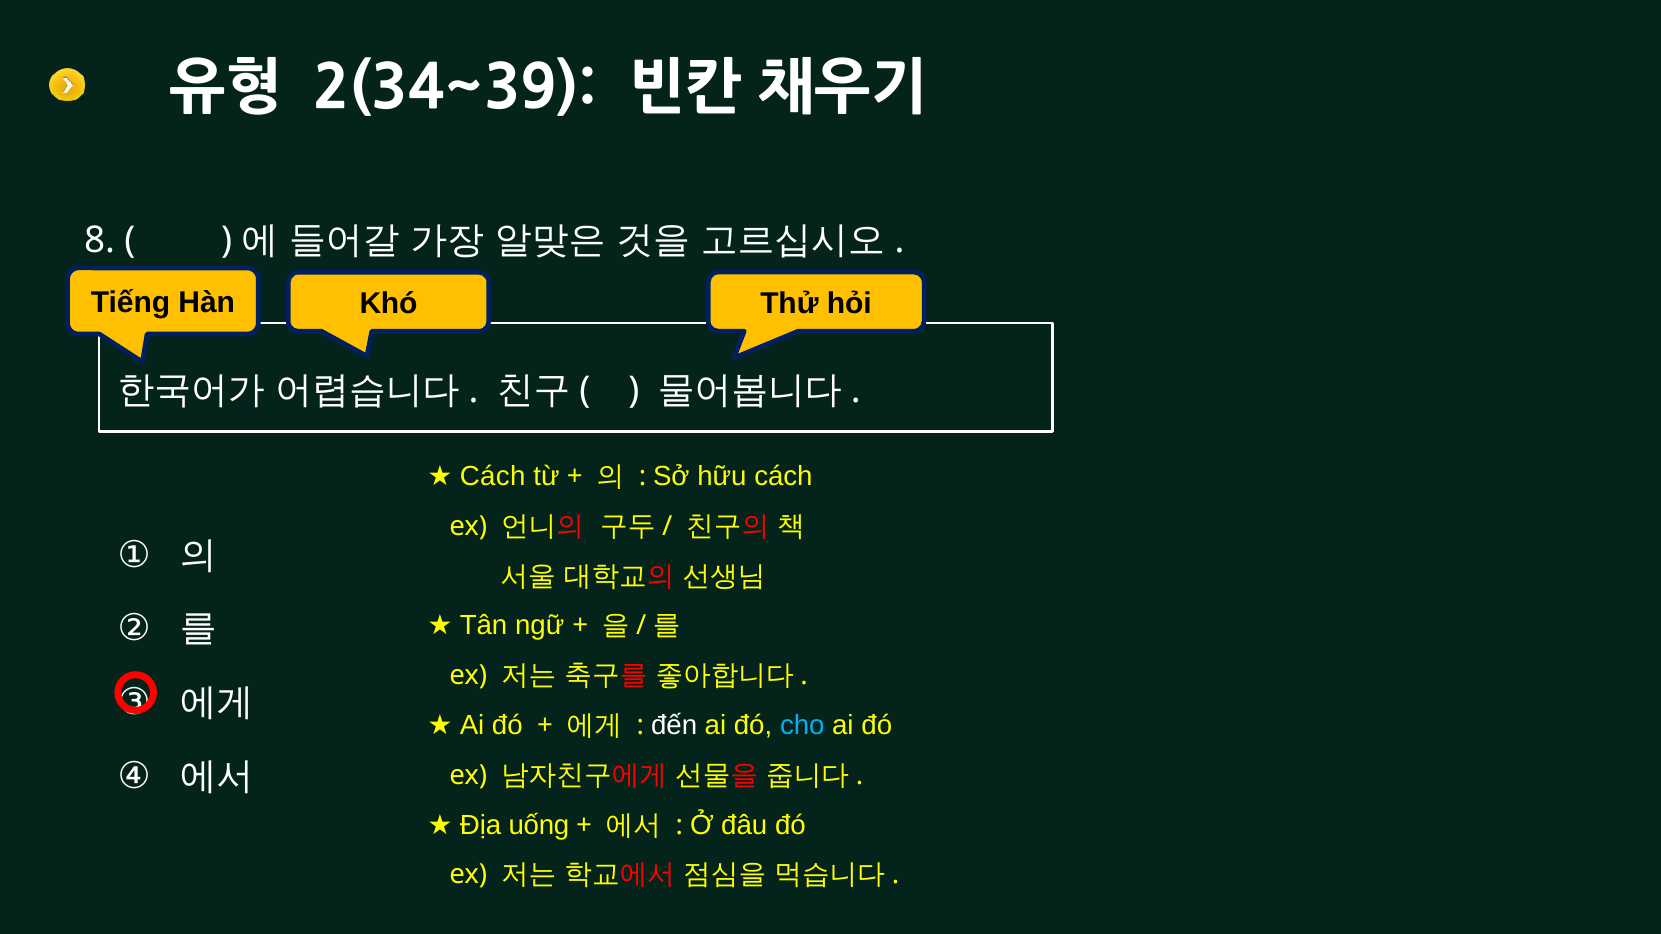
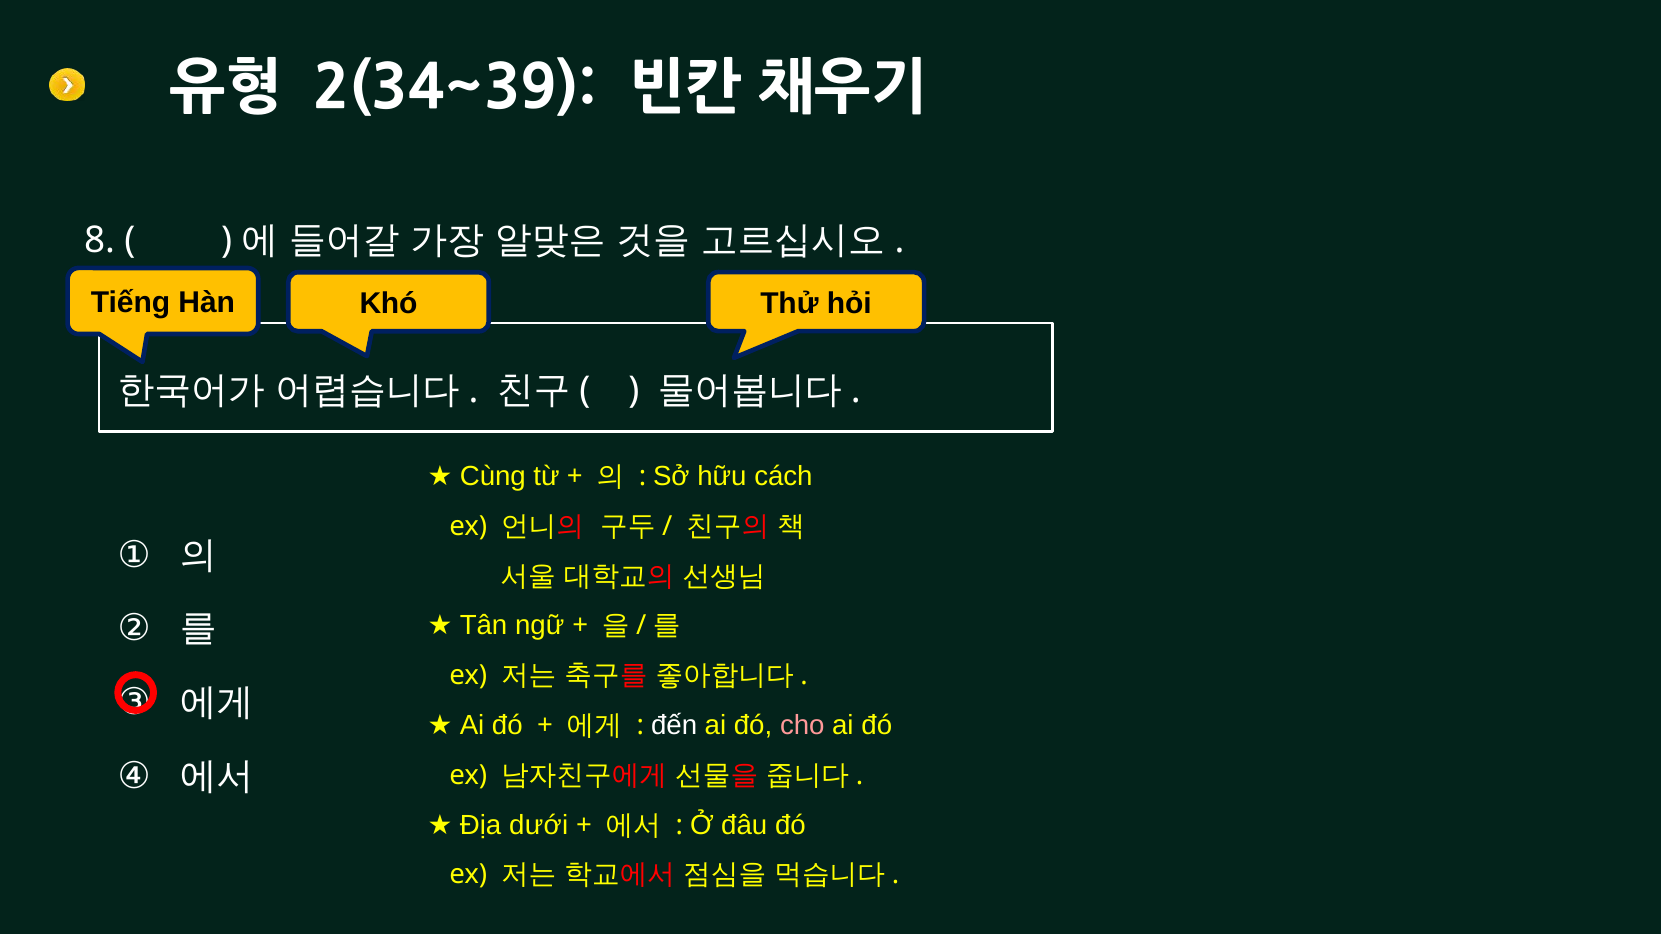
Cách: Cách -> Cùng (493, 476)
cho colour: light blue -> pink (802, 726)
uống: uống -> dưới (539, 825)
